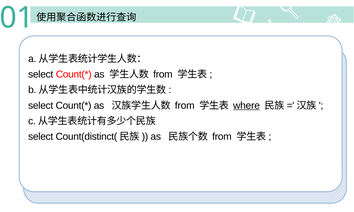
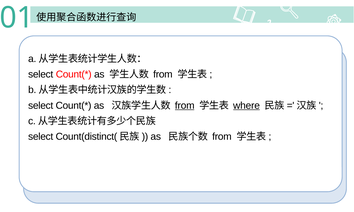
from underline: none -> present (185, 106)
